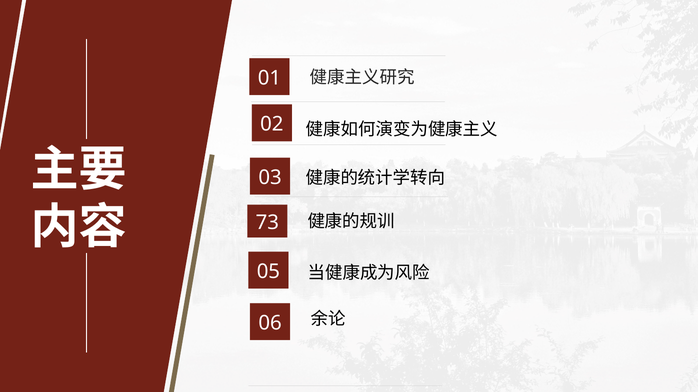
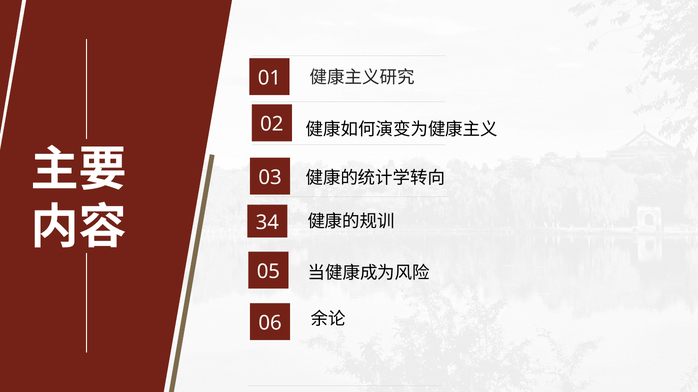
73: 73 -> 34 (267, 223)
